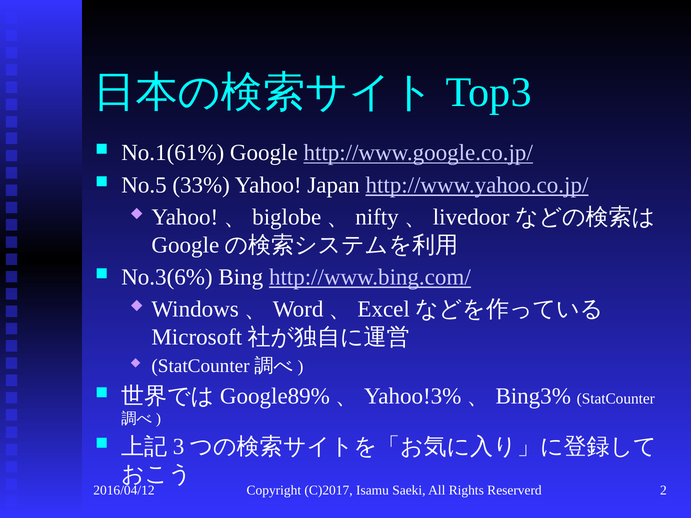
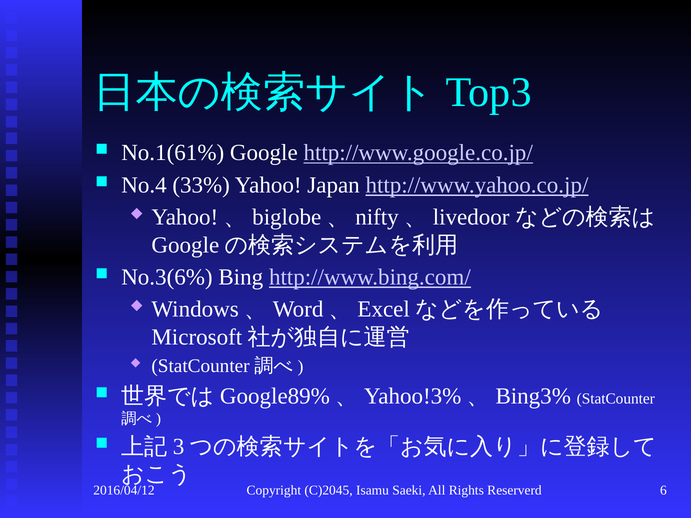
No.5: No.5 -> No.4 (144, 185)
C)2017: C)2017 -> C)2045 (329, 490)
2: 2 -> 6 (663, 490)
